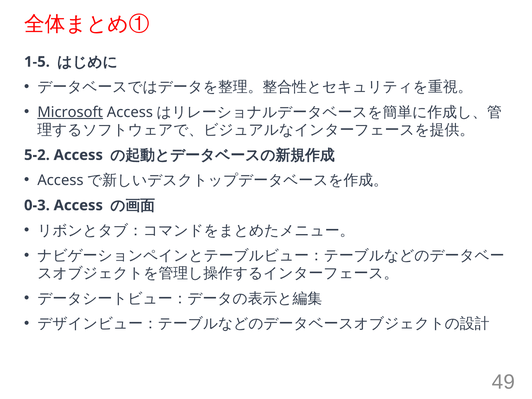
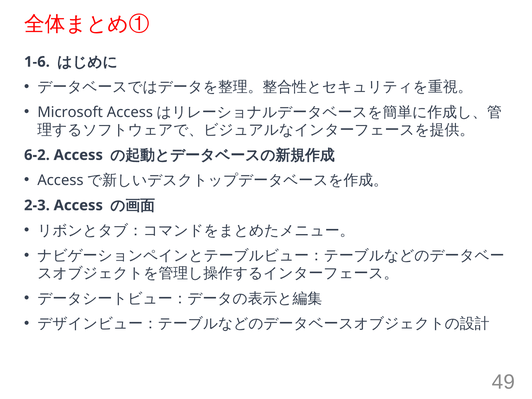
1-5: 1-5 -> 1-6 (37, 62)
Microsoft underline: present -> none (70, 112)
5-2: 5-2 -> 6-2 (37, 155)
0-3: 0-3 -> 2-3 (37, 205)
